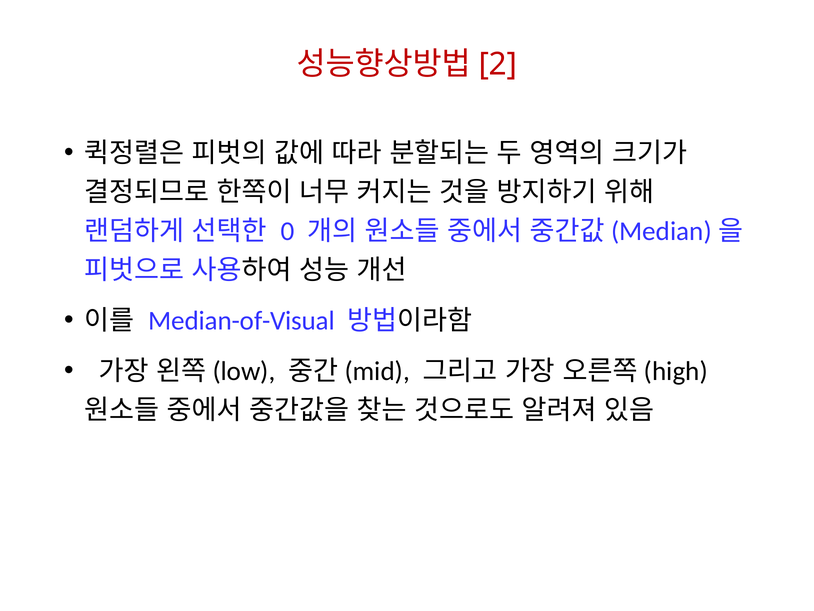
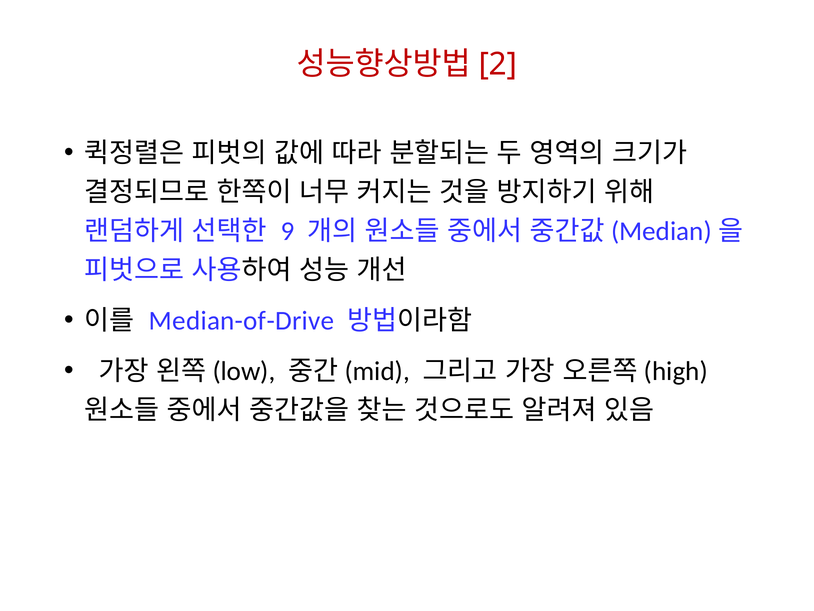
0: 0 -> 9 (288, 231)
Median-of-Visual: Median-of-Visual -> Median-of-Drive (242, 321)
